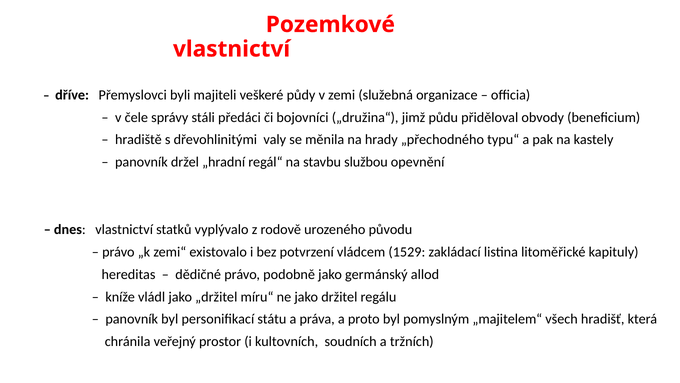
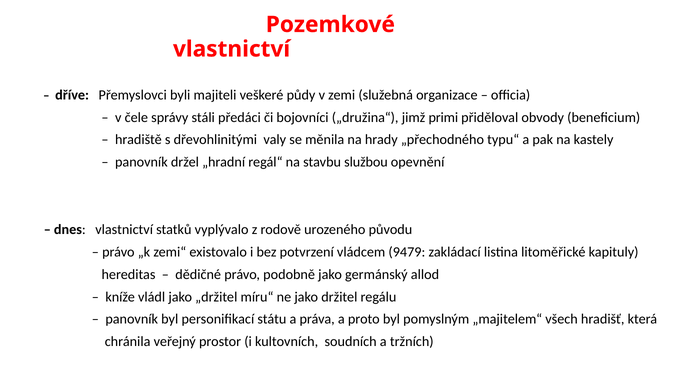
půdu: půdu -> primi (443, 117)
1529: 1529 -> 9479 (407, 252)
